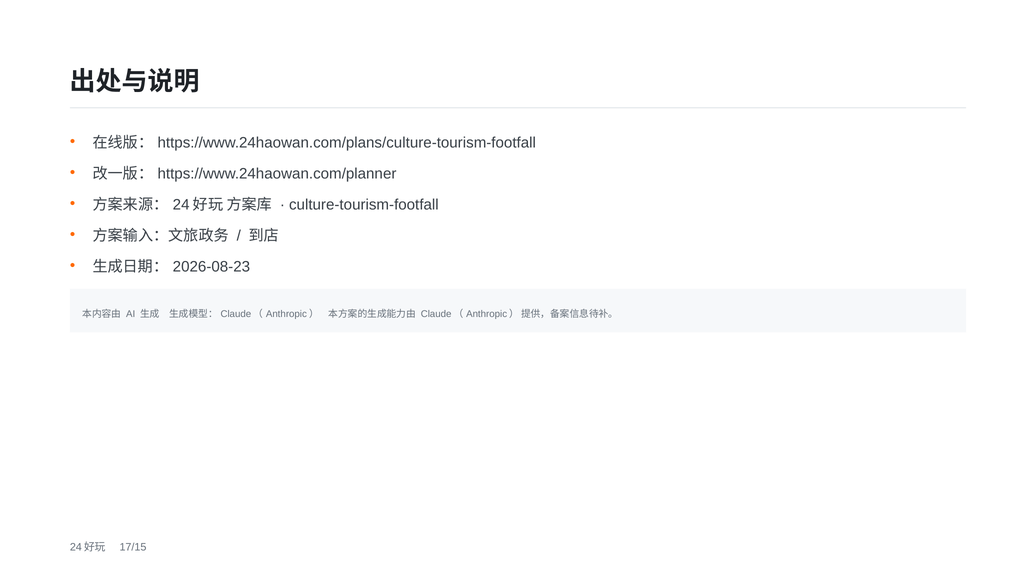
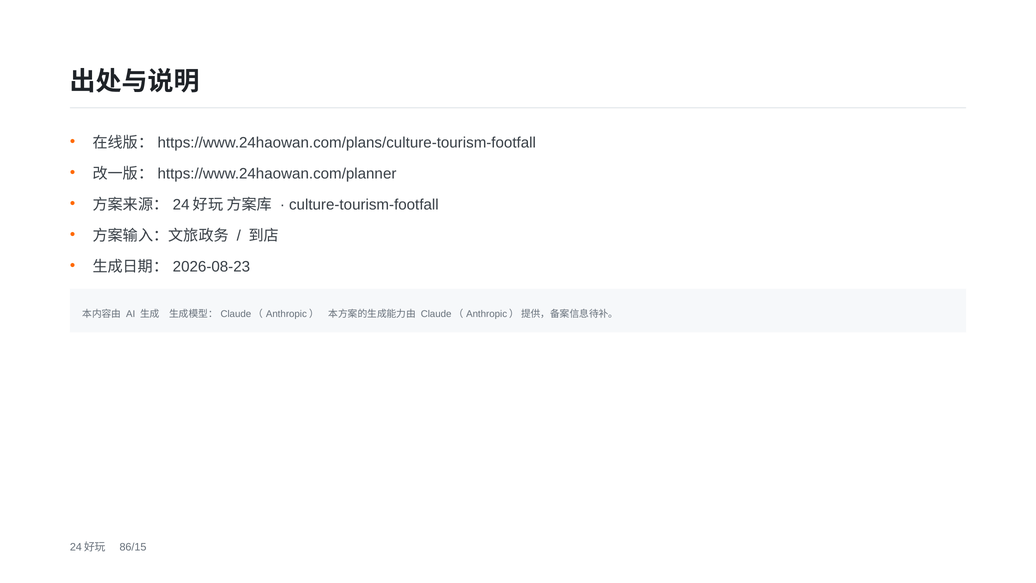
17/15: 17/15 -> 86/15 (133, 547)
